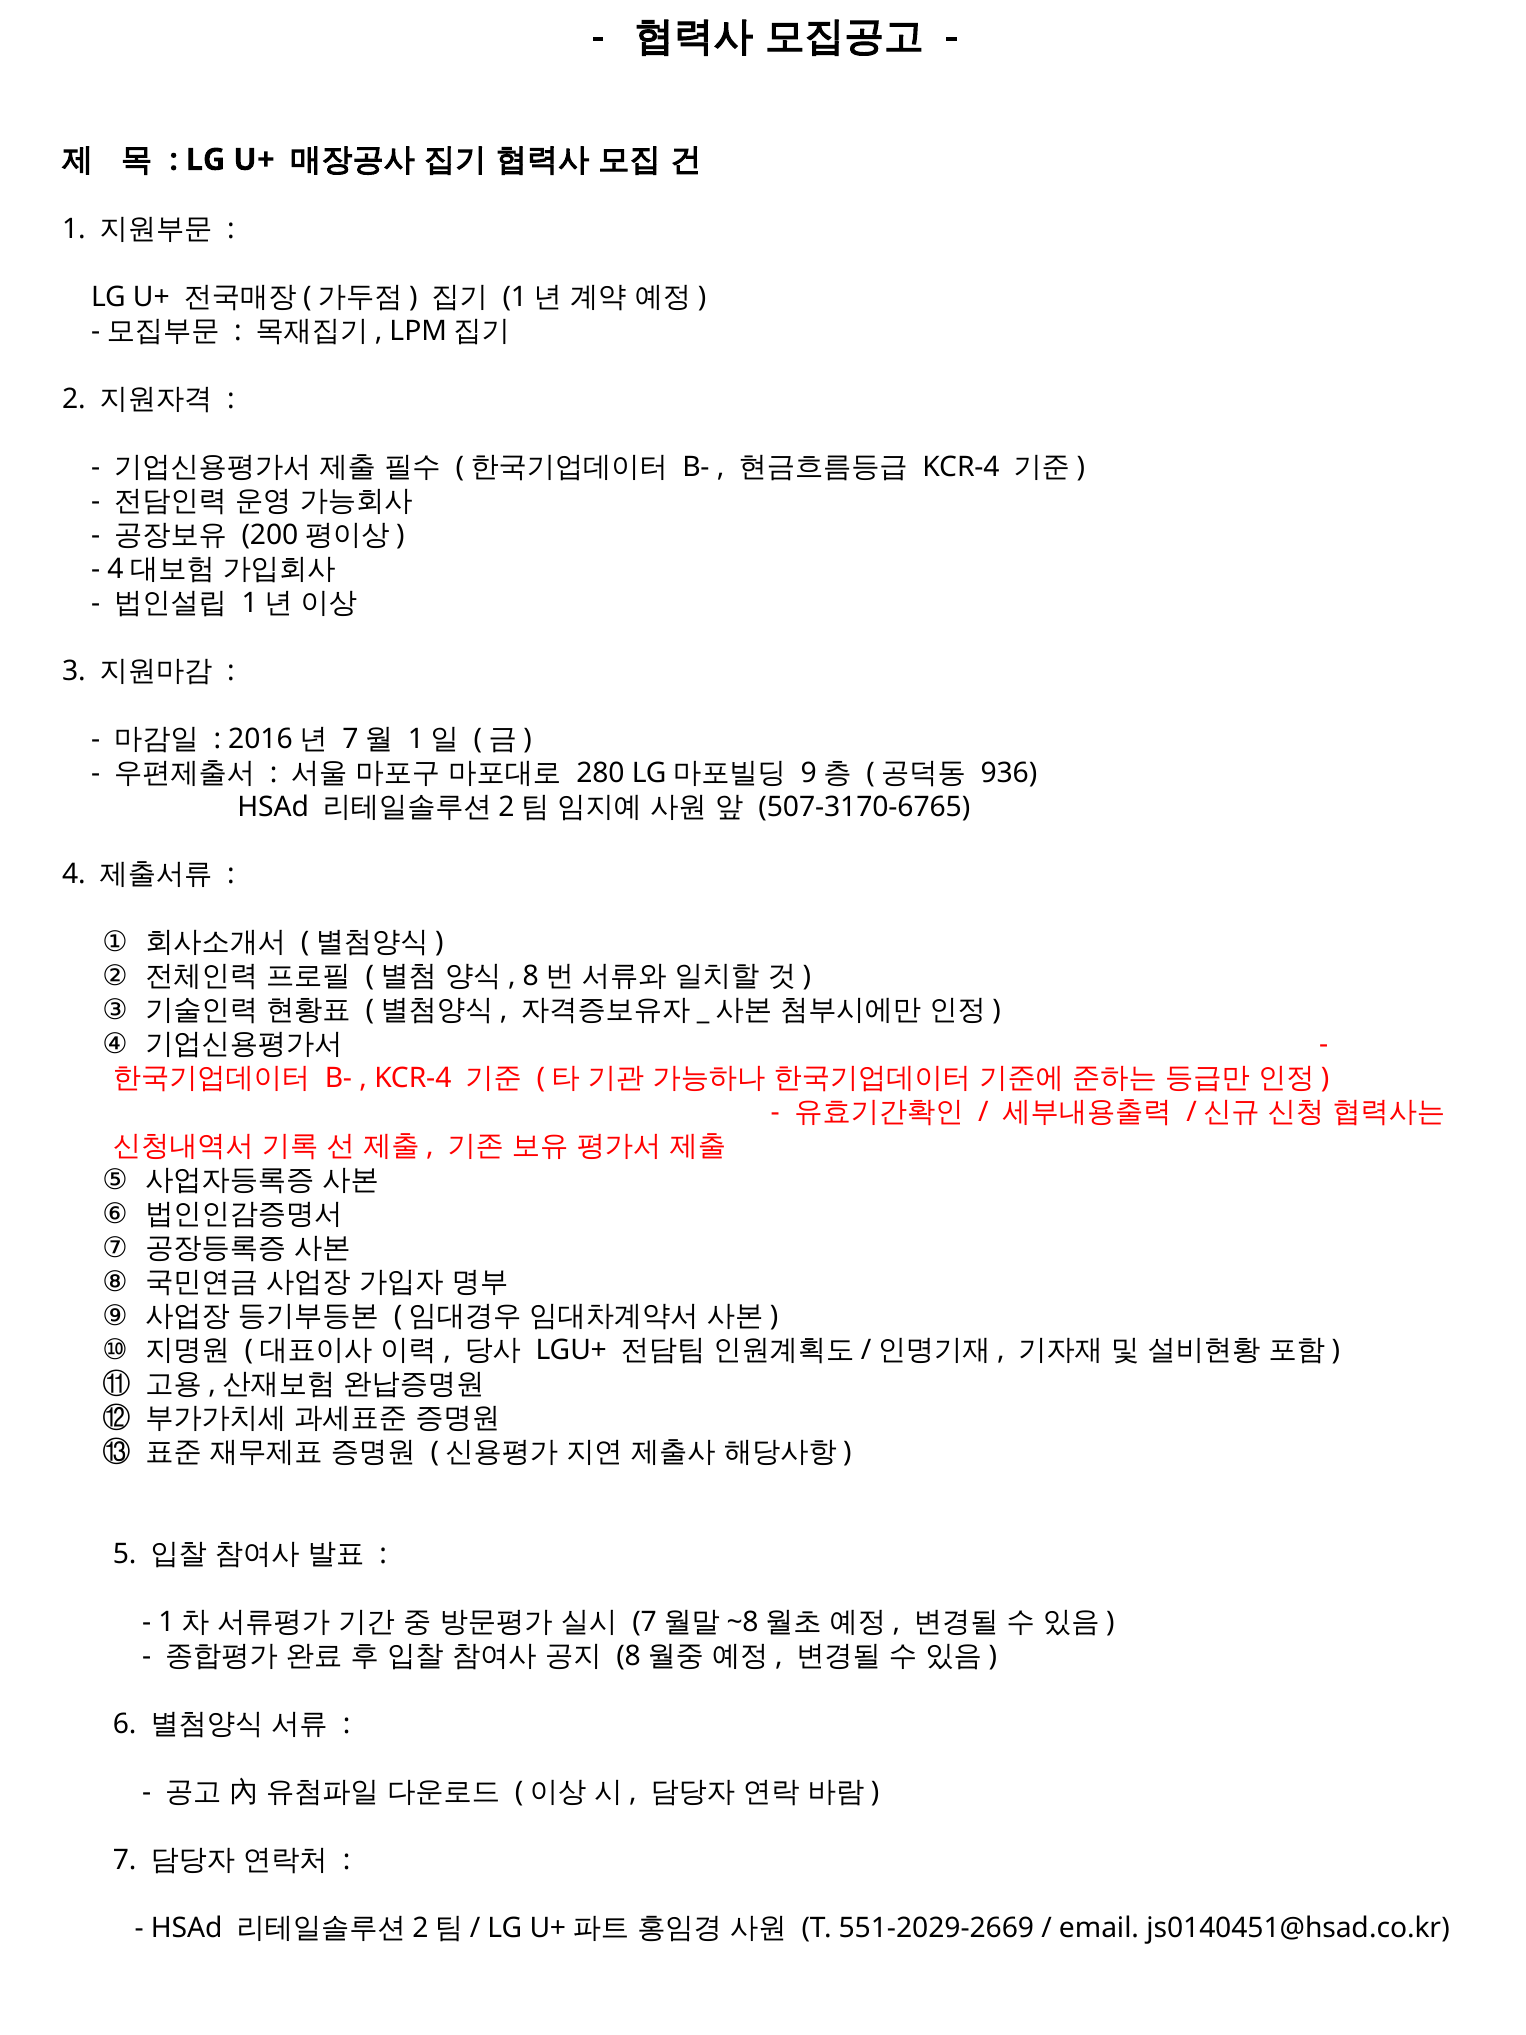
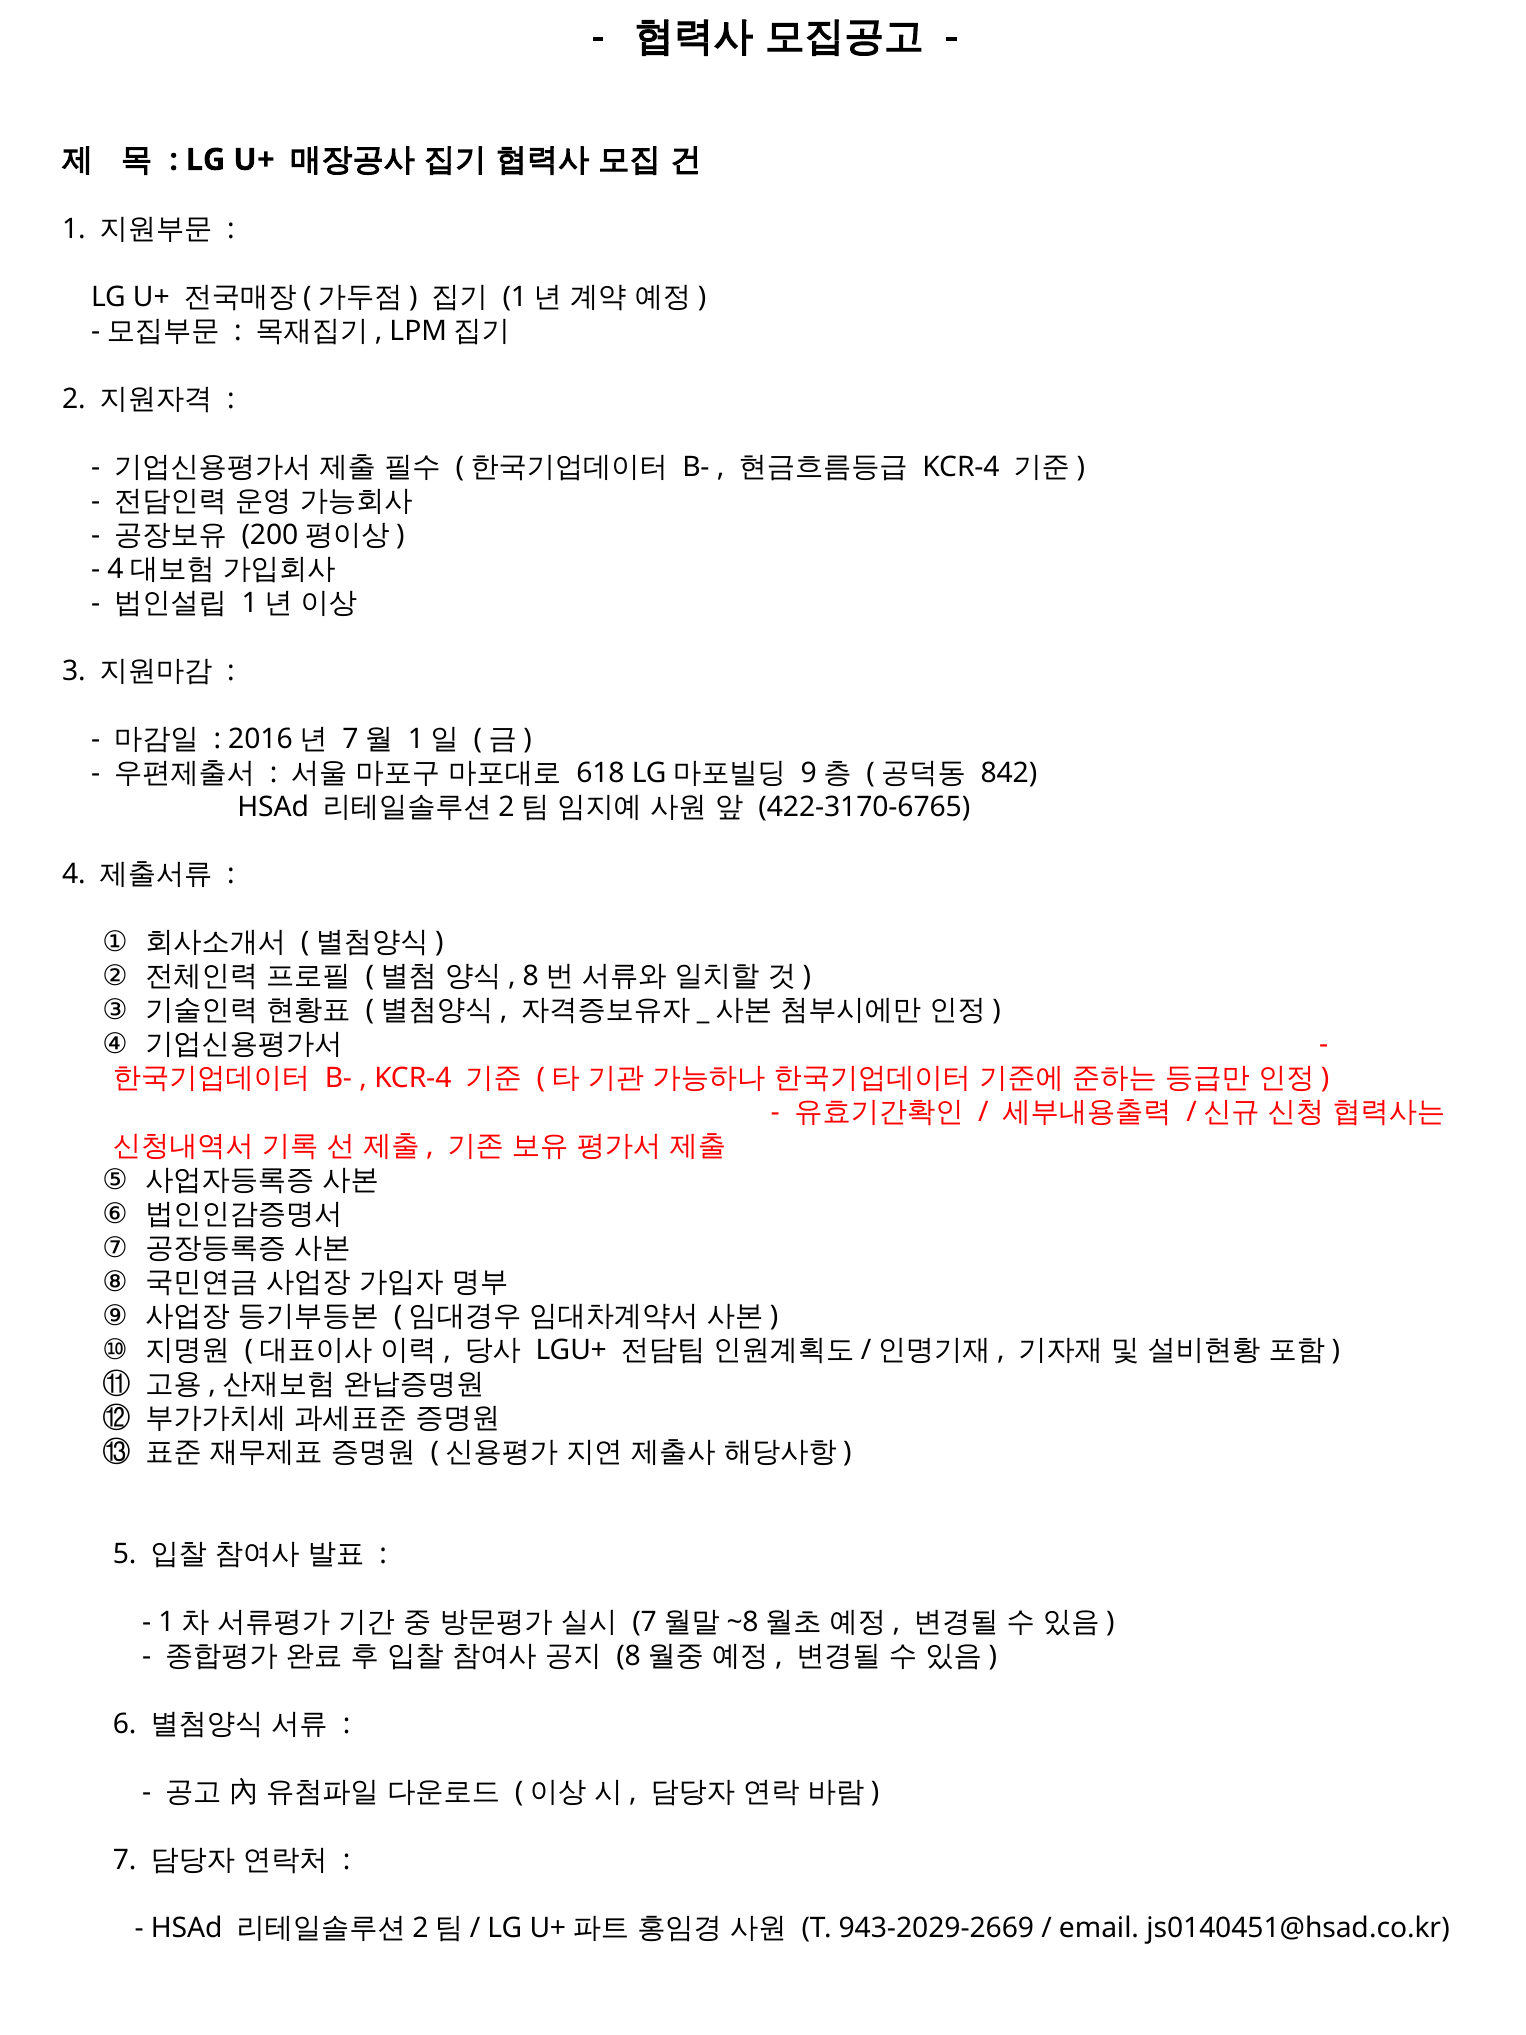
280: 280 -> 618 (600, 773)
936: 936 -> 842 (1009, 773)
507-3170-6765: 507-3170-6765 -> 422-3170-6765 (864, 807)
551-2029-2669: 551-2029-2669 -> 943-2029-2669 (936, 1927)
